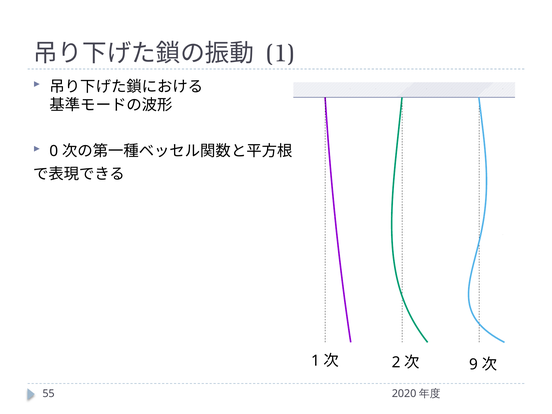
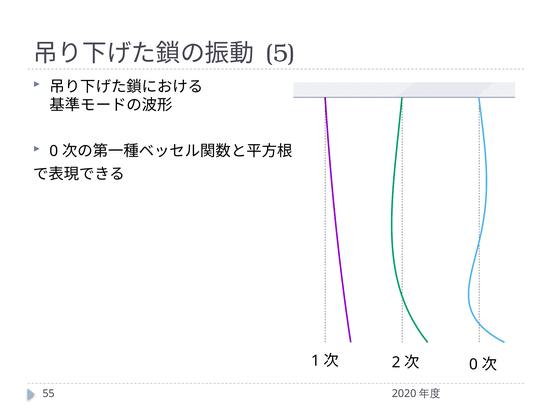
1: 1 -> 5 (280, 53)
9: 9 -> 0 (474, 364)
